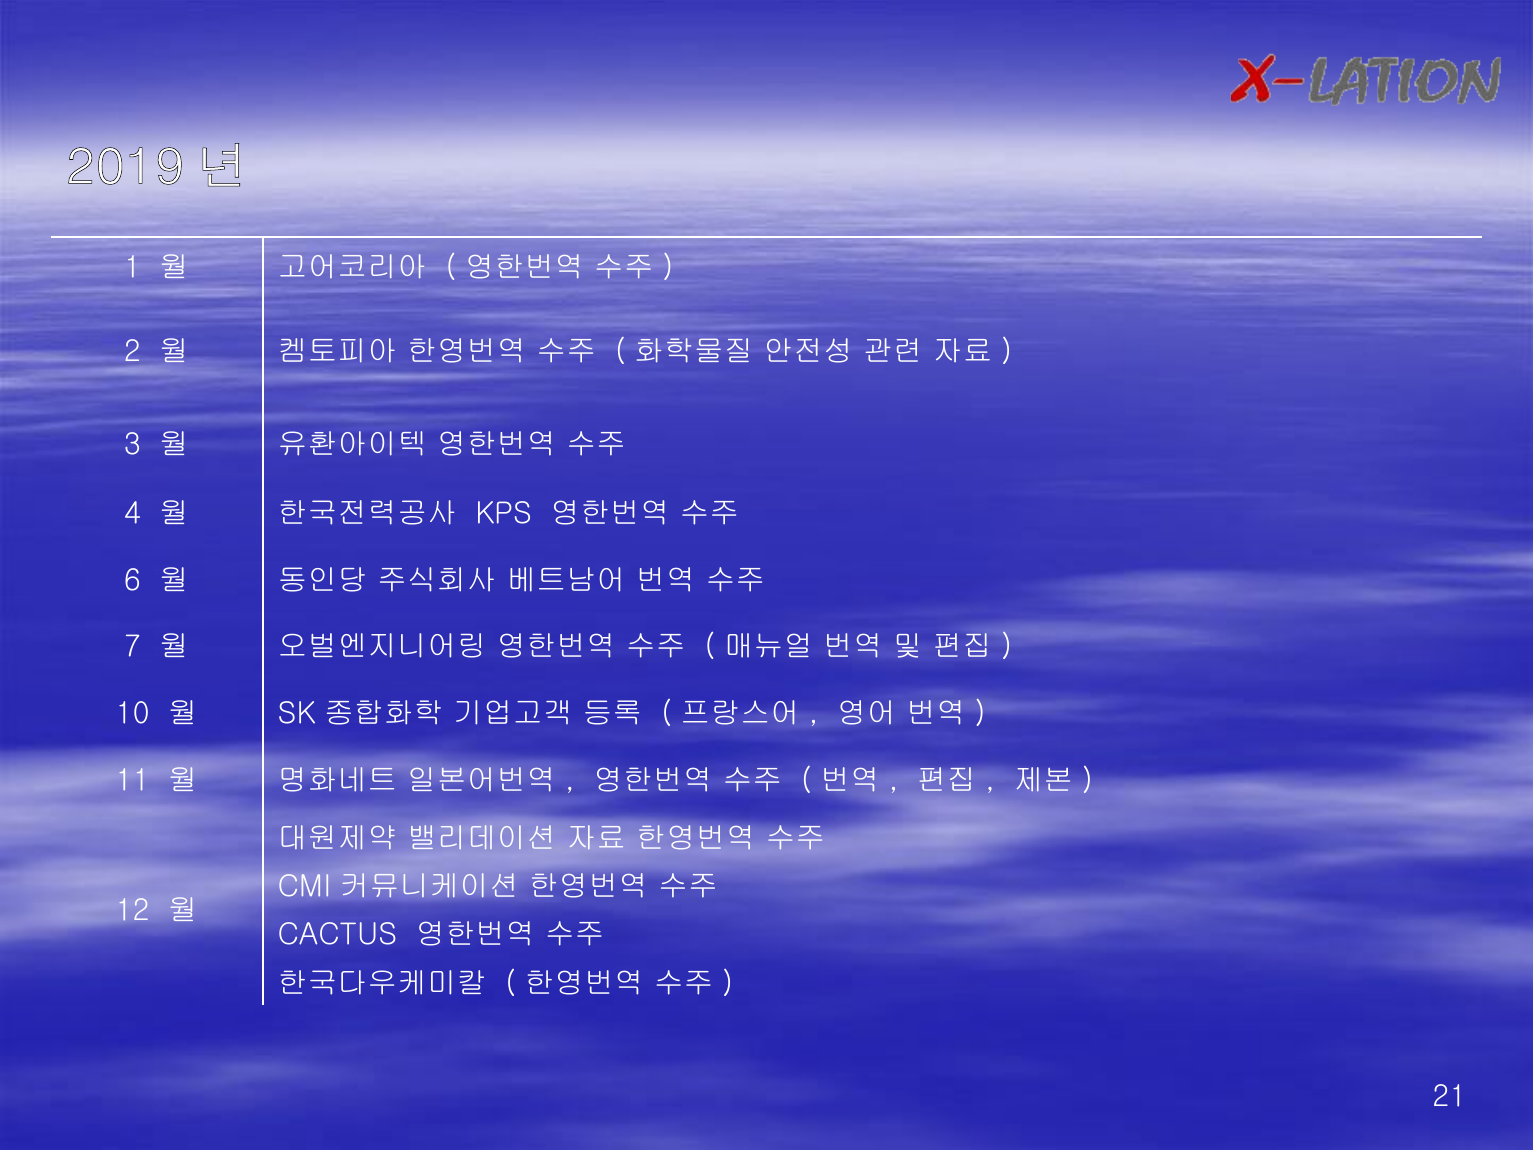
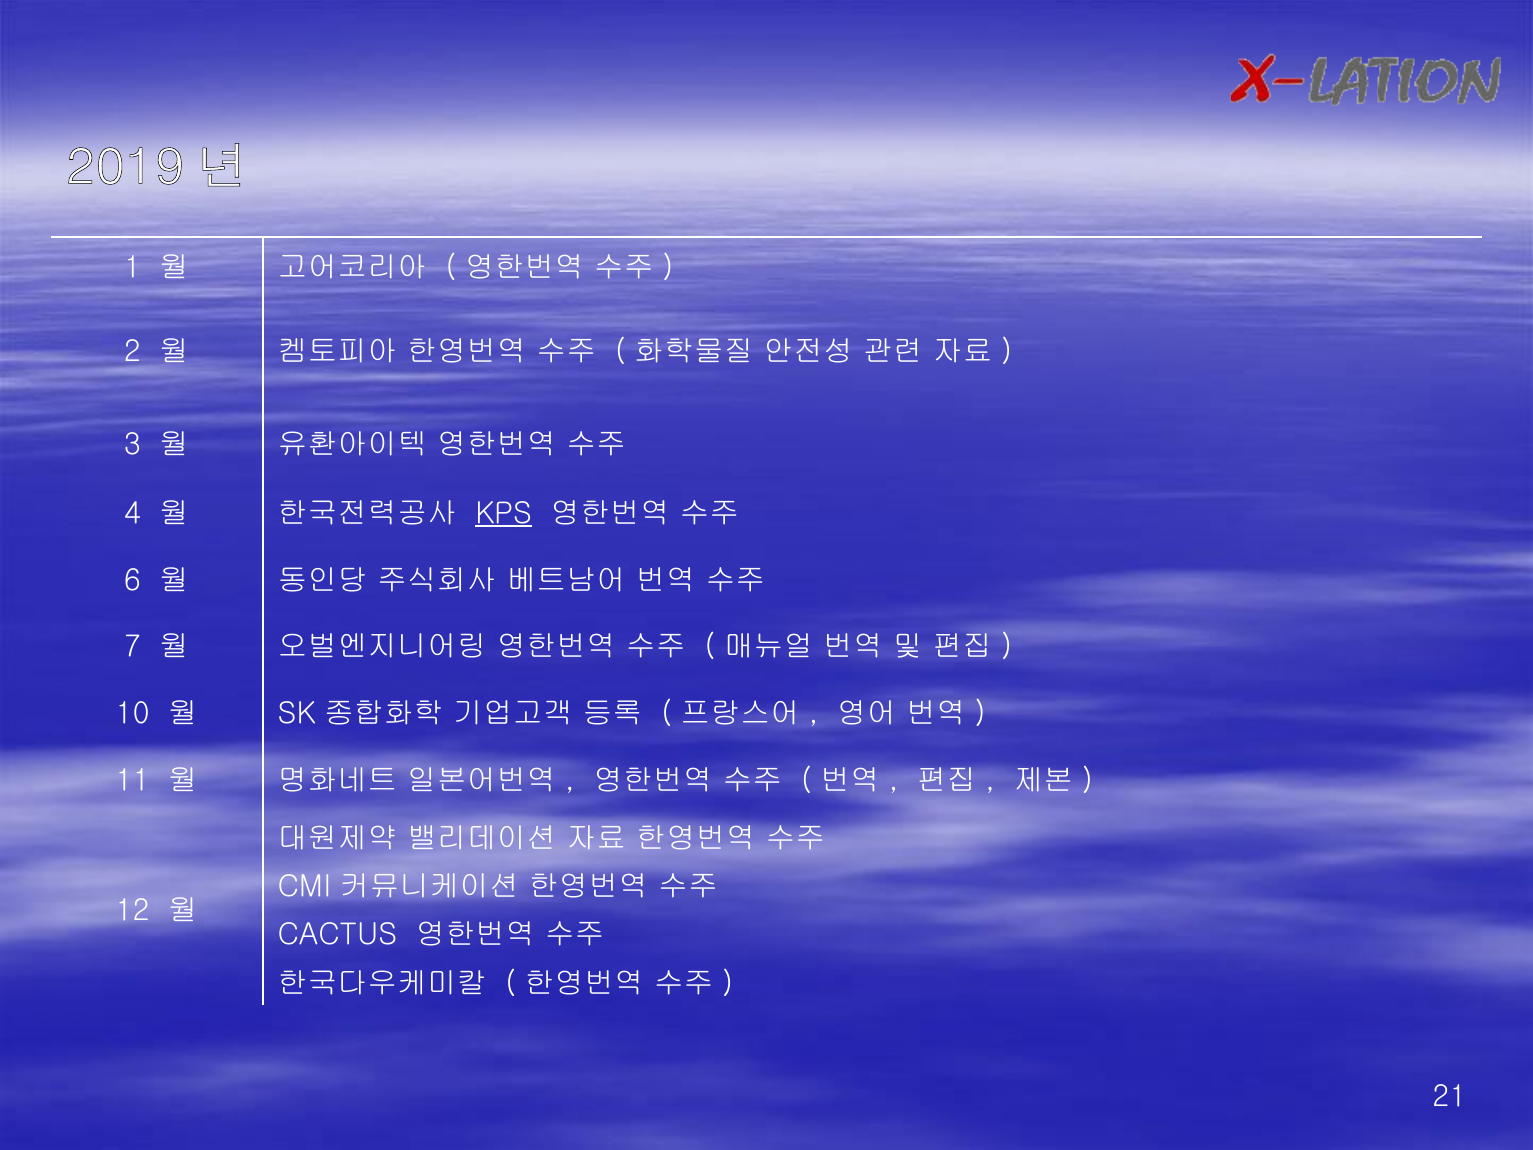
KPS underline: none -> present (504, 513)
